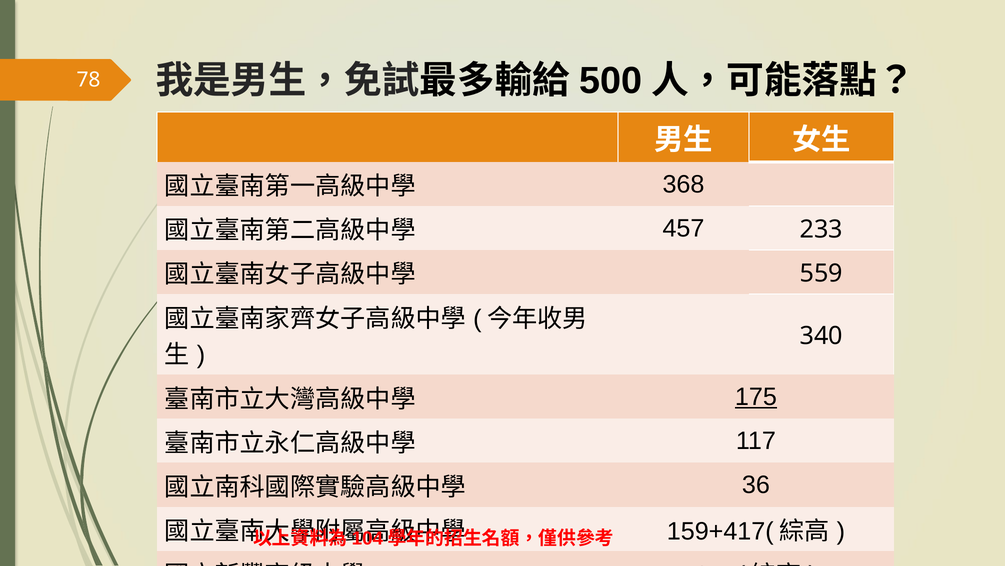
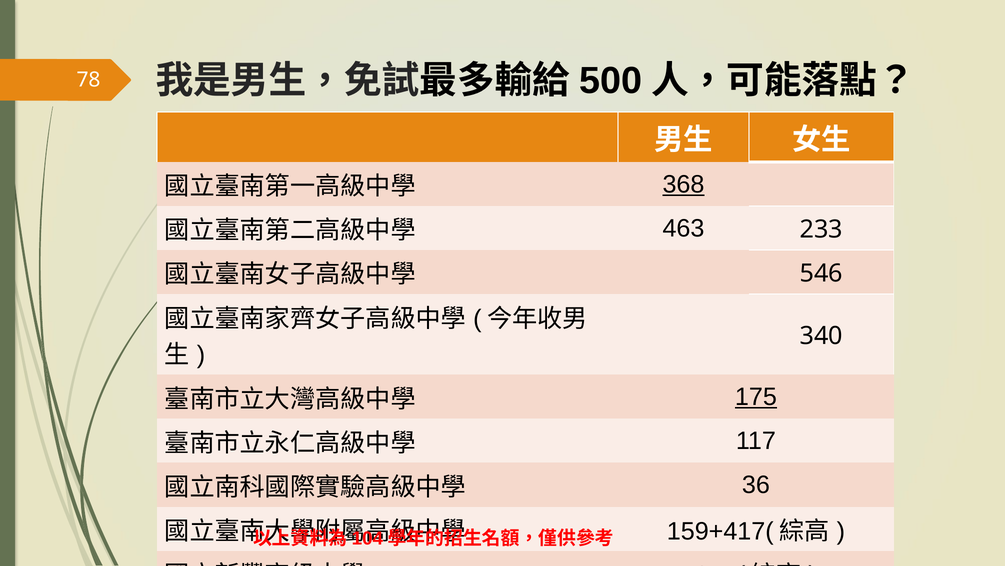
368 underline: none -> present (683, 184)
457: 457 -> 463 (683, 228)
559: 559 -> 546 (821, 273)
